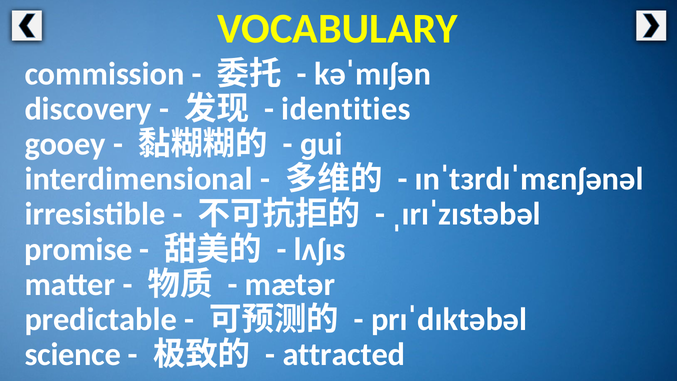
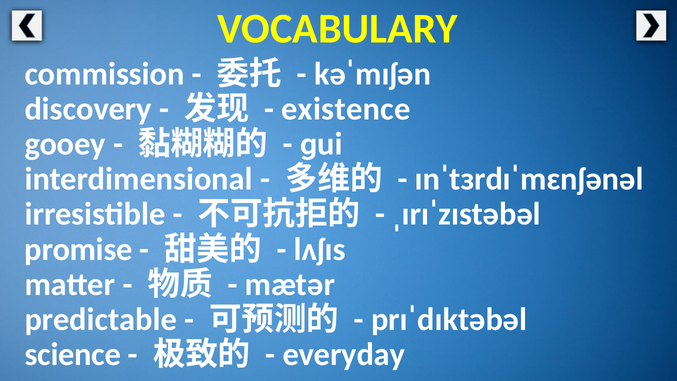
identities: identities -> existence (346, 109)
attracted: attracted -> everyday (344, 354)
